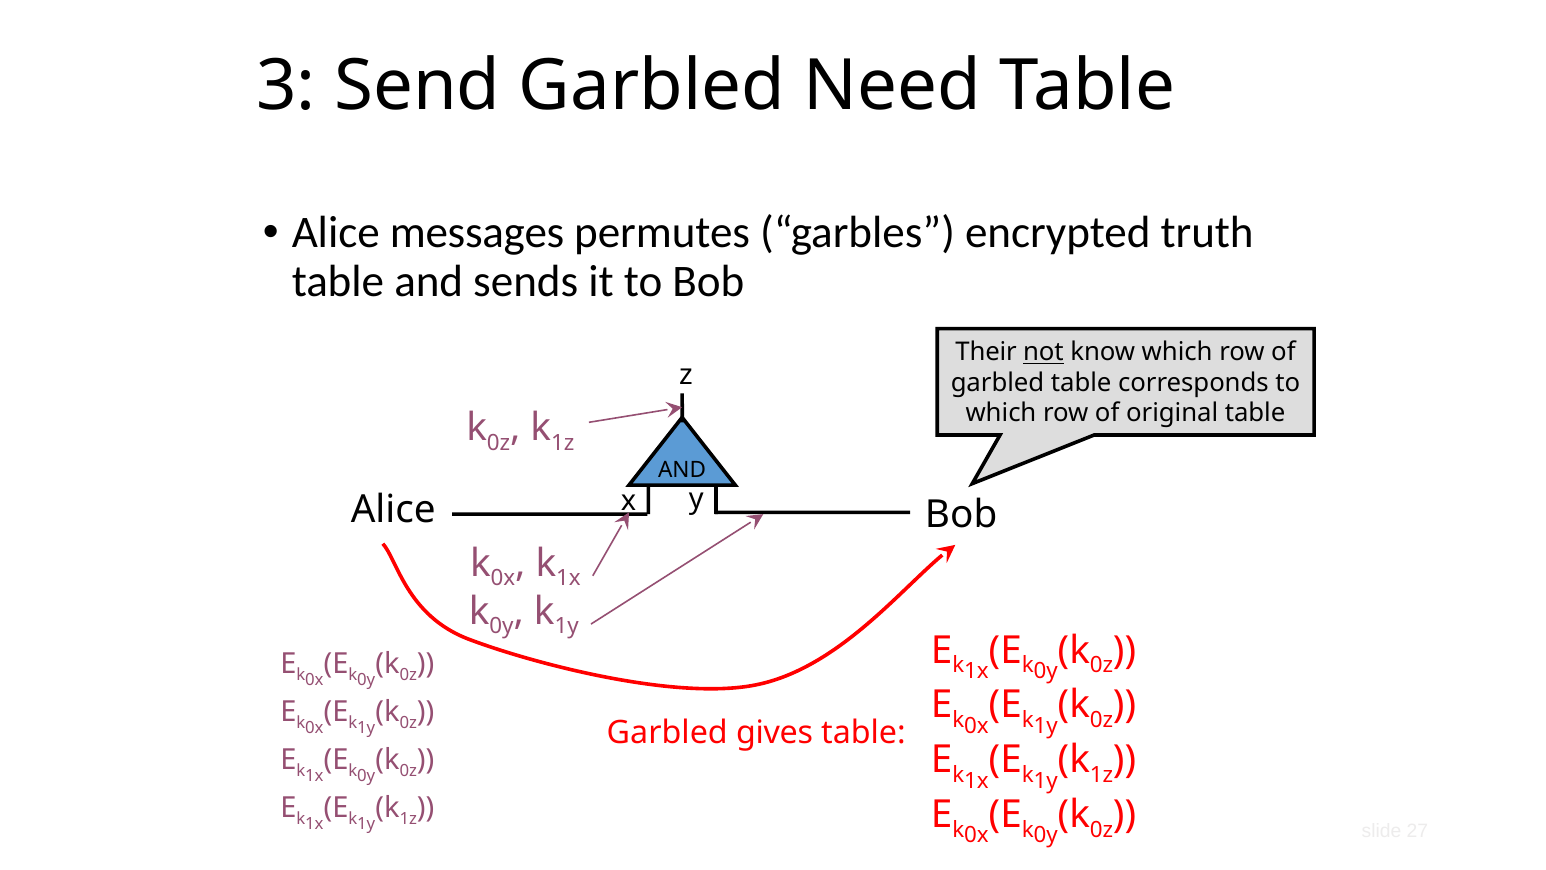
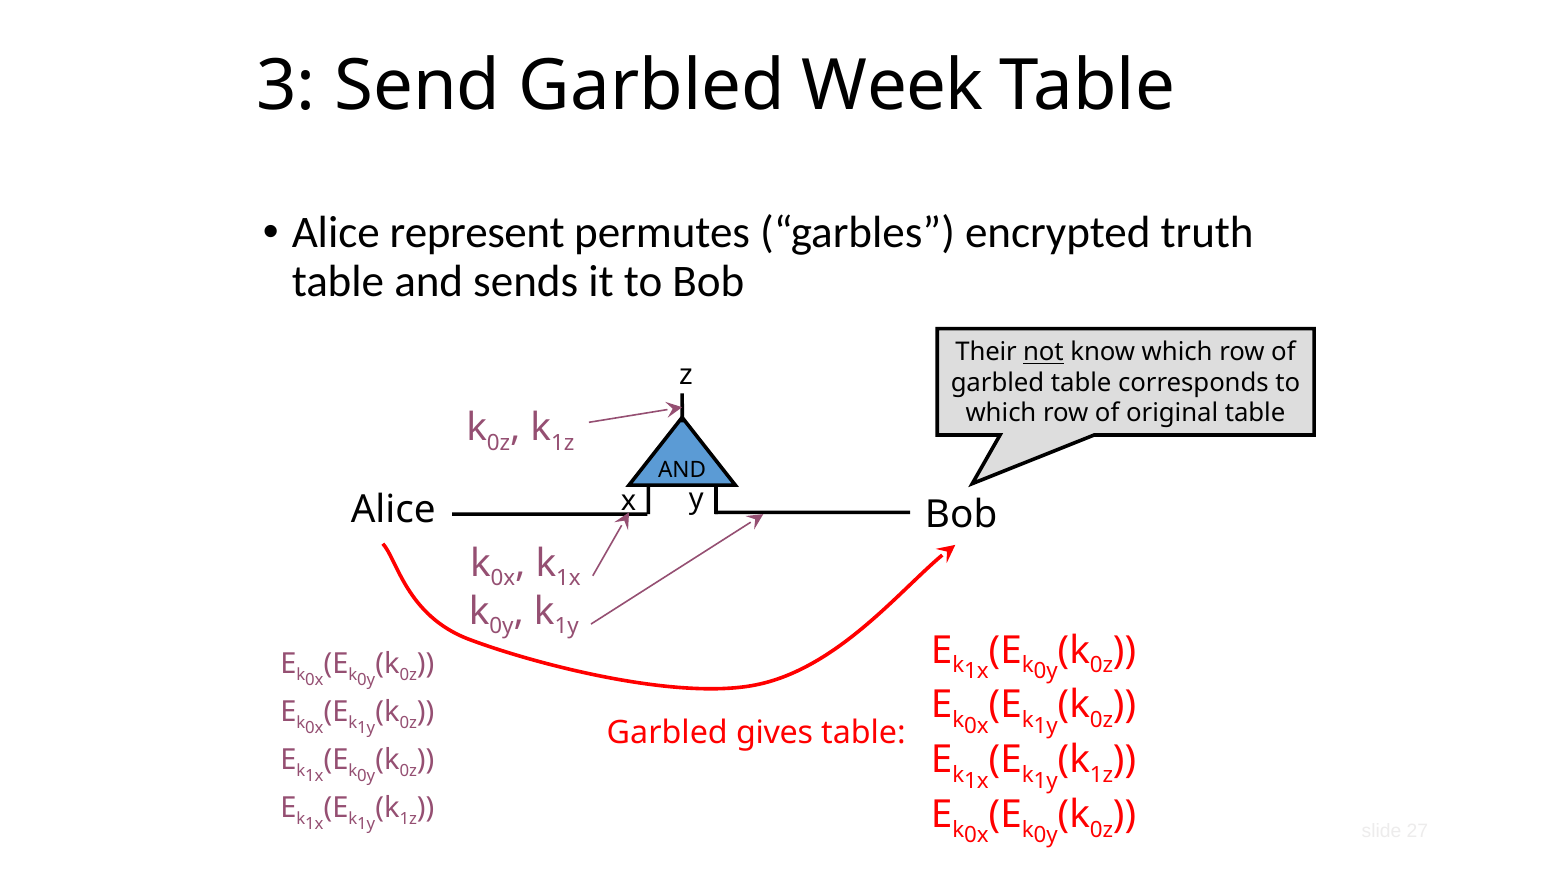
Need: Need -> Week (893, 86)
messages: messages -> represent (477, 233)
